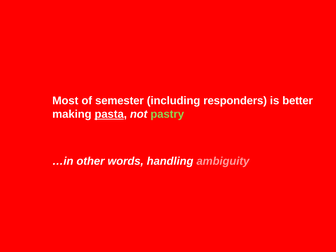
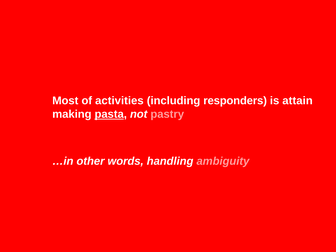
semester: semester -> activities (119, 101)
better: better -> attain (298, 101)
pastry colour: light green -> pink (167, 114)
